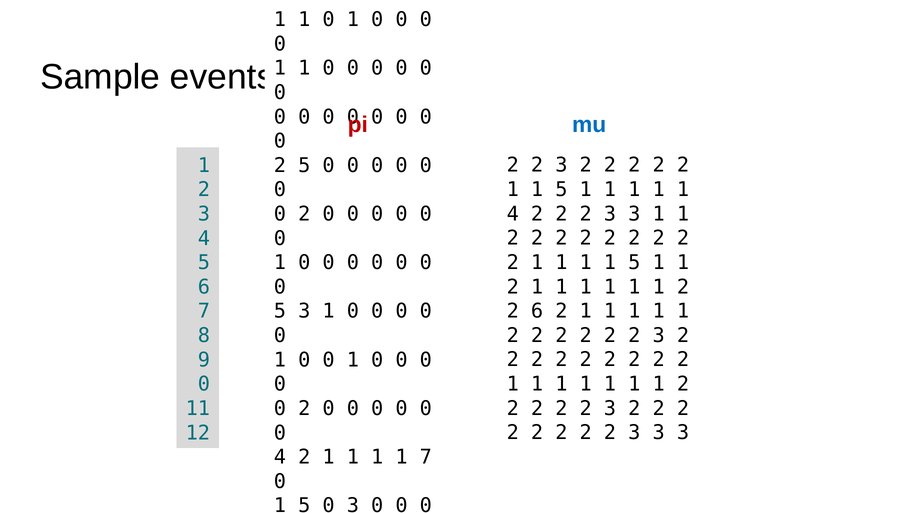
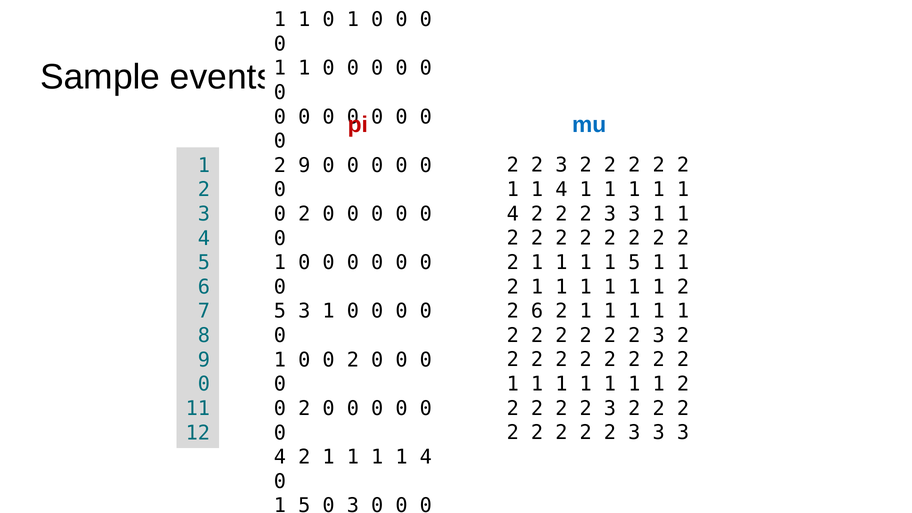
2 5: 5 -> 9 (304, 165)
5: 5 -> 4 (561, 190)
1: 1 -> 2 (353, 360)
7: 7 -> 4 (426, 457)
